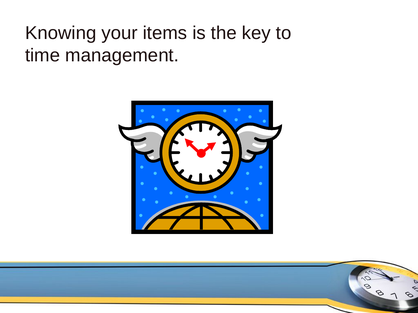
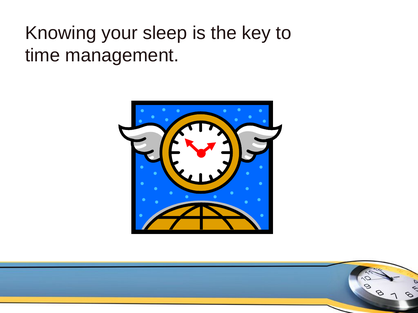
items: items -> sleep (165, 33)
